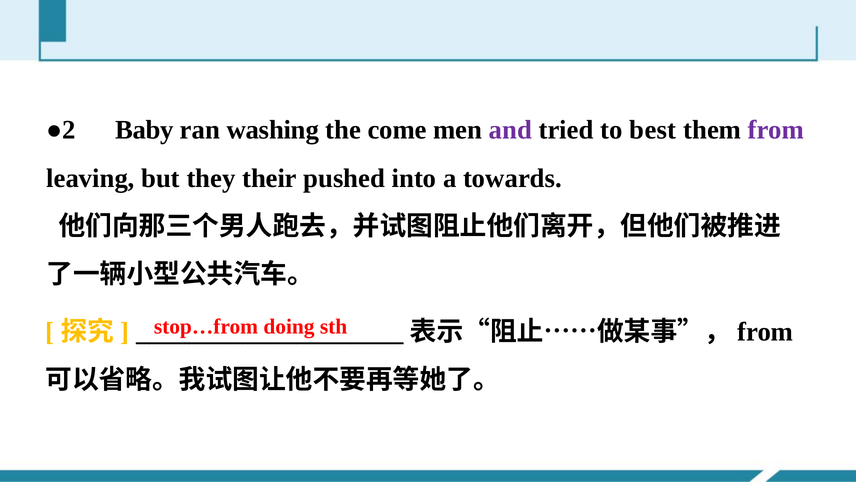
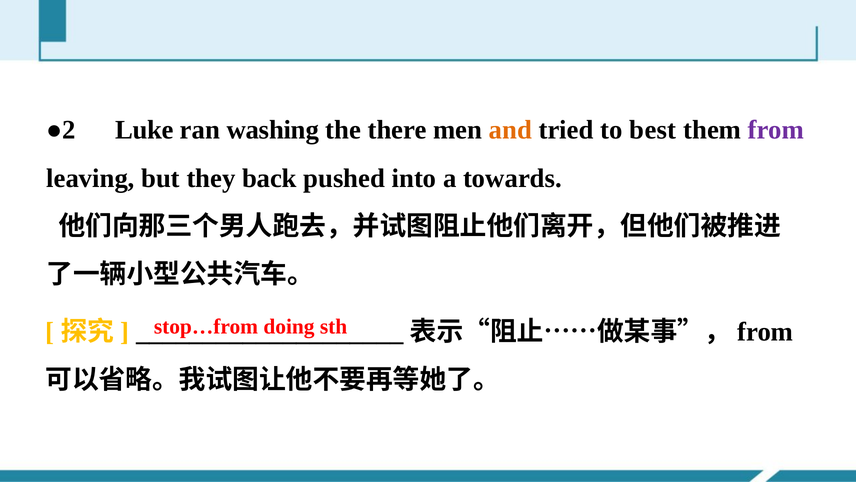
Baby: Baby -> Luke (144, 130)
come: come -> there (397, 130)
and colour: purple -> orange (510, 130)
their: their -> back (270, 178)
